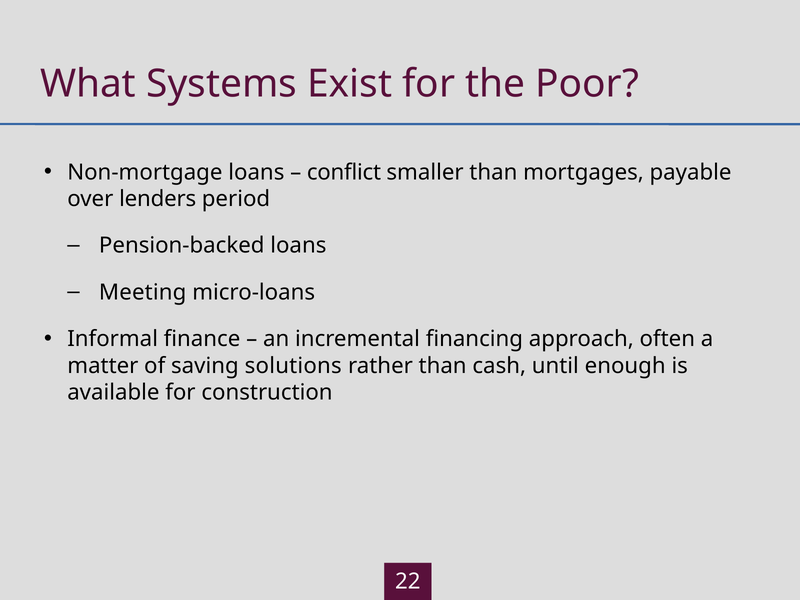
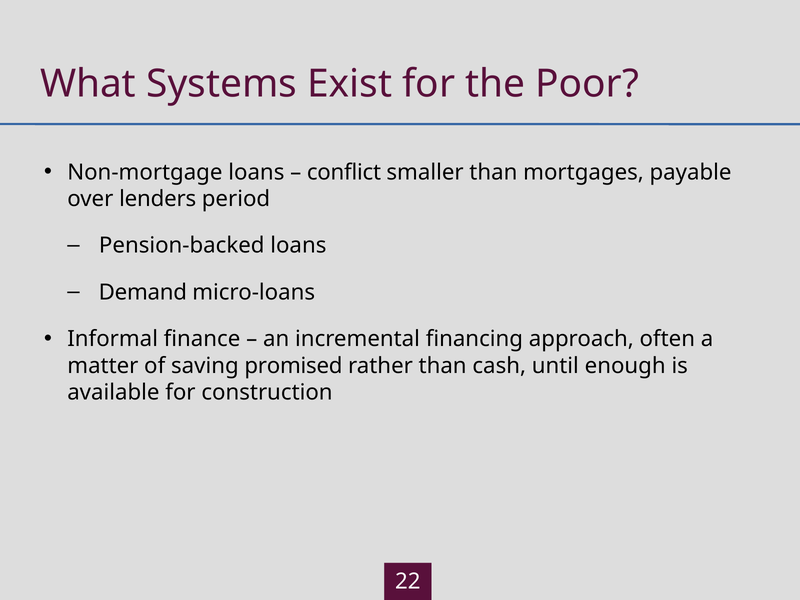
Meeting: Meeting -> Demand (143, 292)
solutions: solutions -> promised (293, 366)
